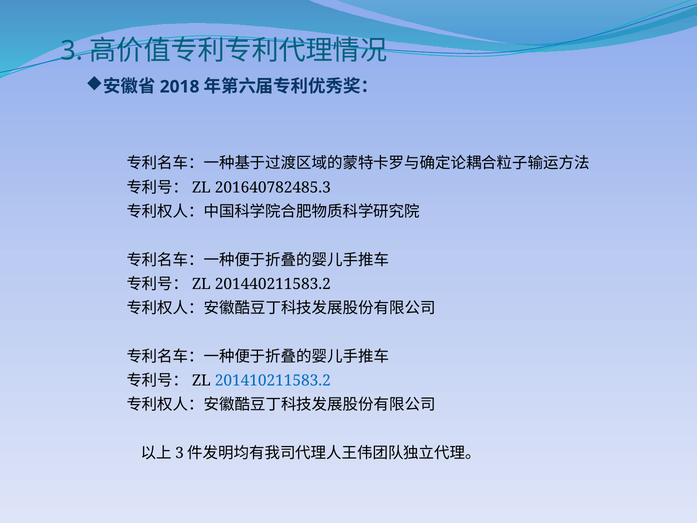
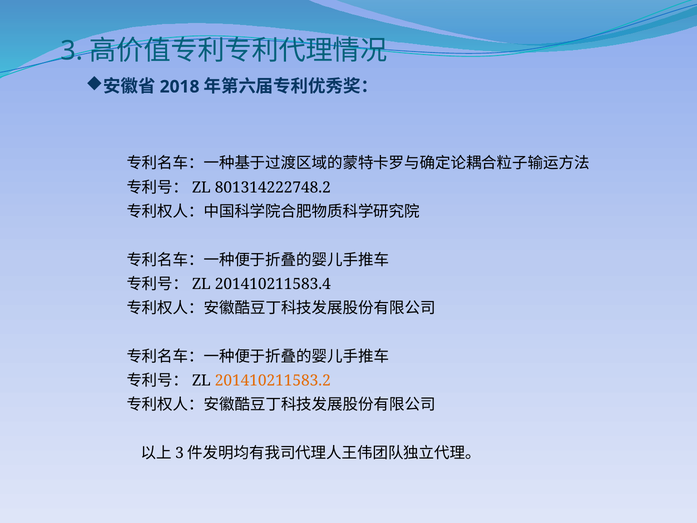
201640782485.3: 201640782485.3 -> 801314222748.2 (273, 187)
201440211583.2: 201440211583.2 -> 201410211583.4 (273, 284)
201410211583.2 colour: blue -> orange (273, 381)
